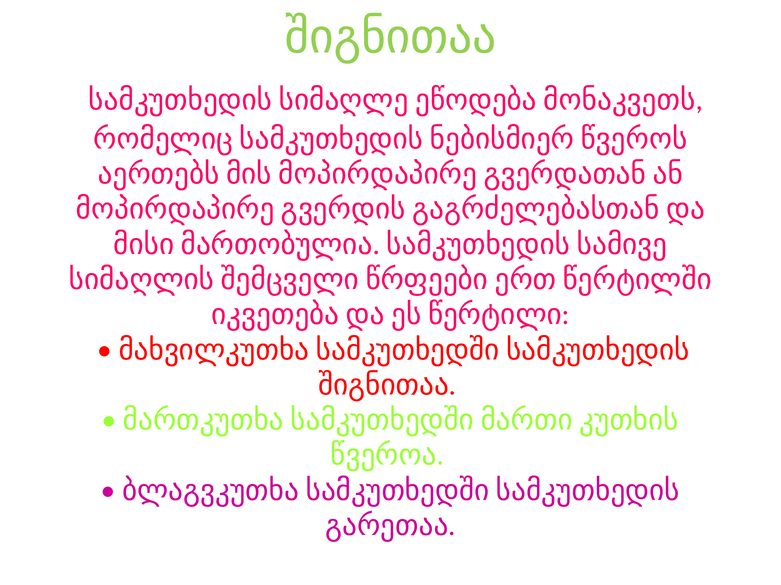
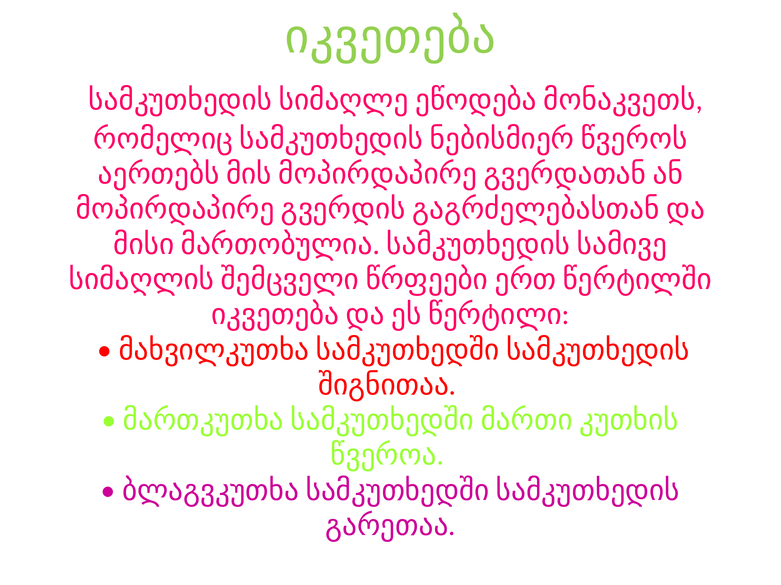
შიგნითაა: შიგნითაა -> იკვეთება (390, 37)
